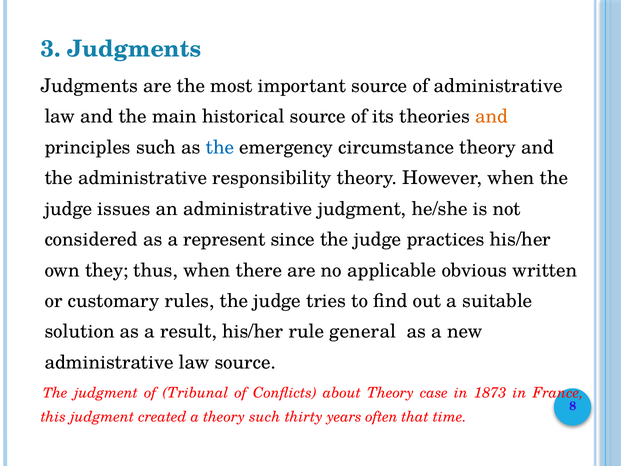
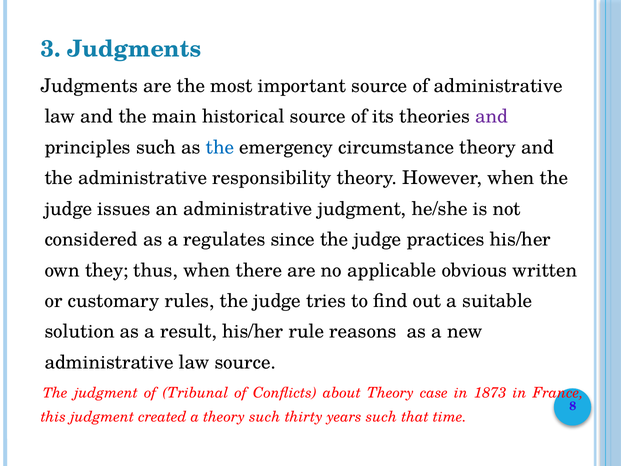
and colour: orange -> purple (492, 117)
represent: represent -> regulates (224, 239)
general: general -> reasons (363, 332)
years often: often -> such (381, 417)
